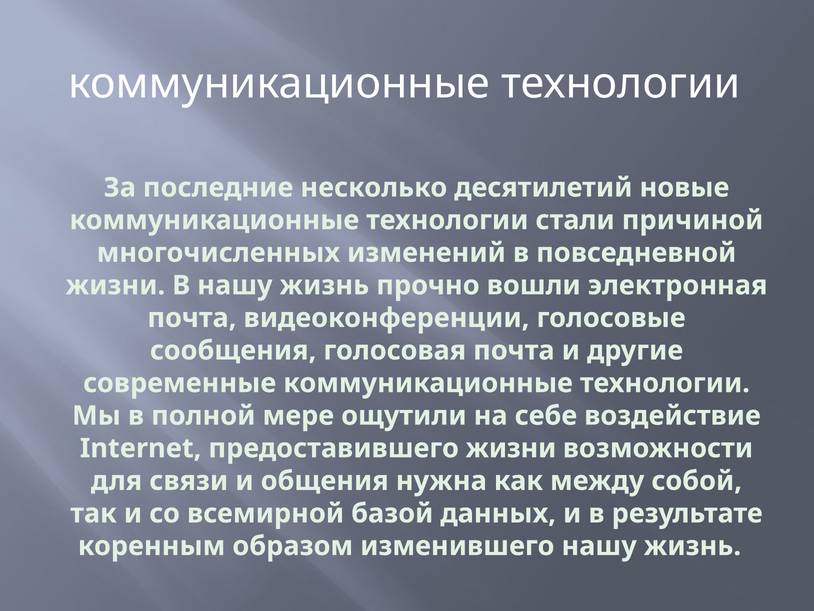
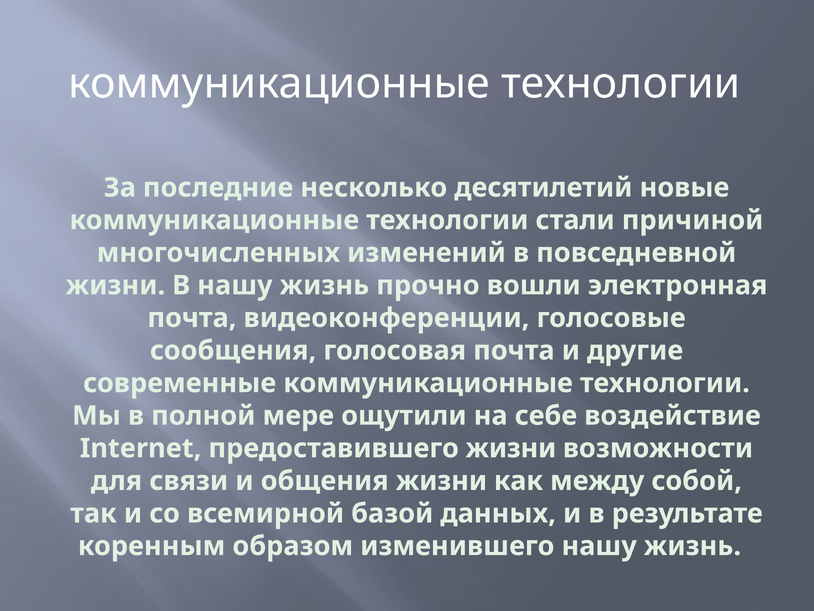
общения нужна: нужна -> жизни (441, 481)
